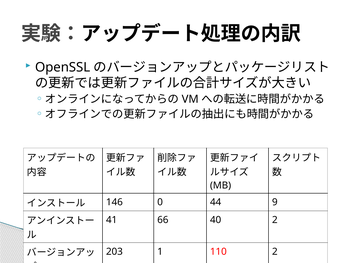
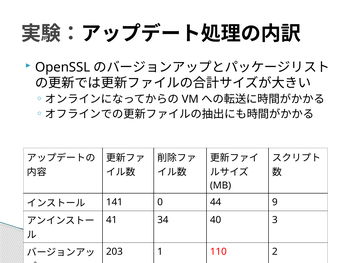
146: 146 -> 141 (114, 202)
66: 66 -> 34 (163, 220)
40 2: 2 -> 3 (275, 220)
